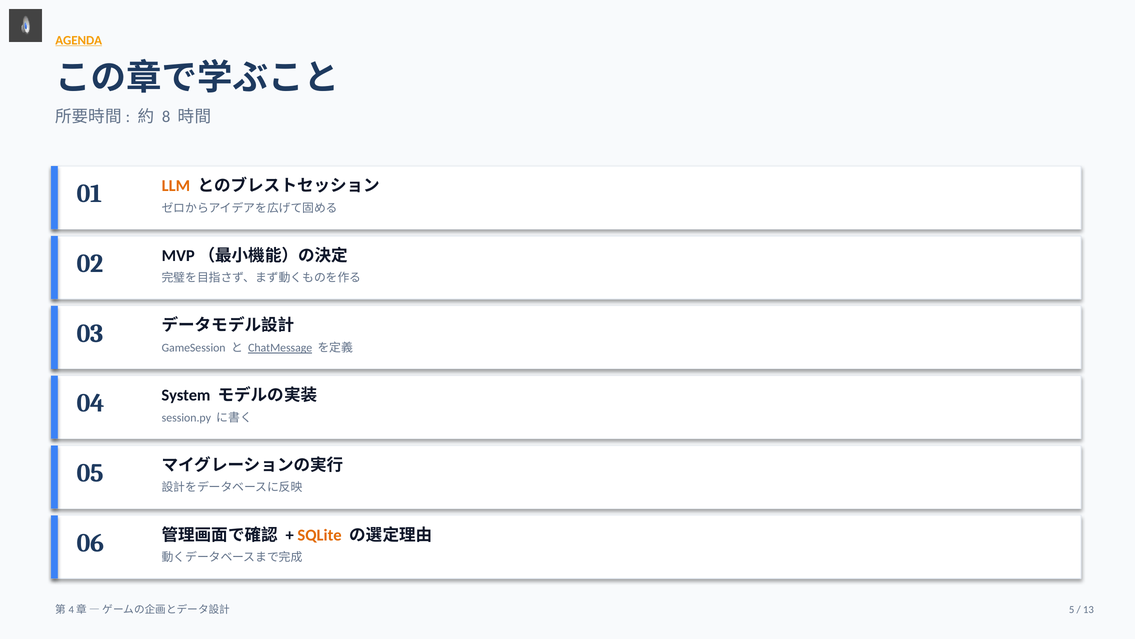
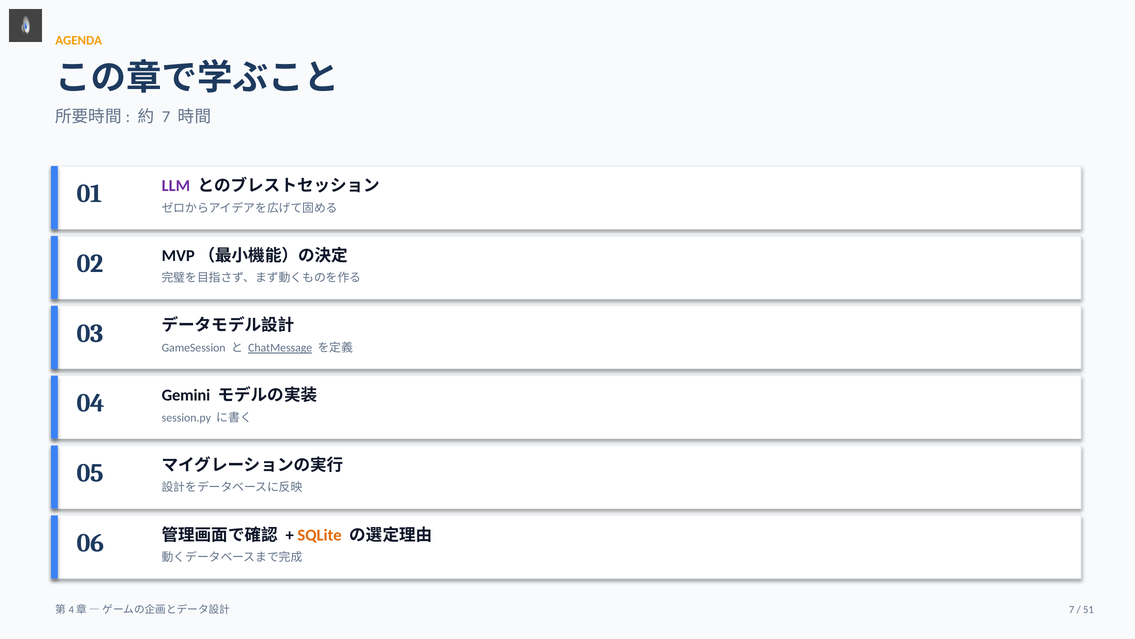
AGENDA underline: present -> none (79, 40)
8: 8 -> 7 (166, 117)
LLM colour: orange -> purple (176, 186)
System: System -> Gemini (186, 395)
5: 5 -> 7 (1072, 609)
13: 13 -> 51 (1088, 609)
